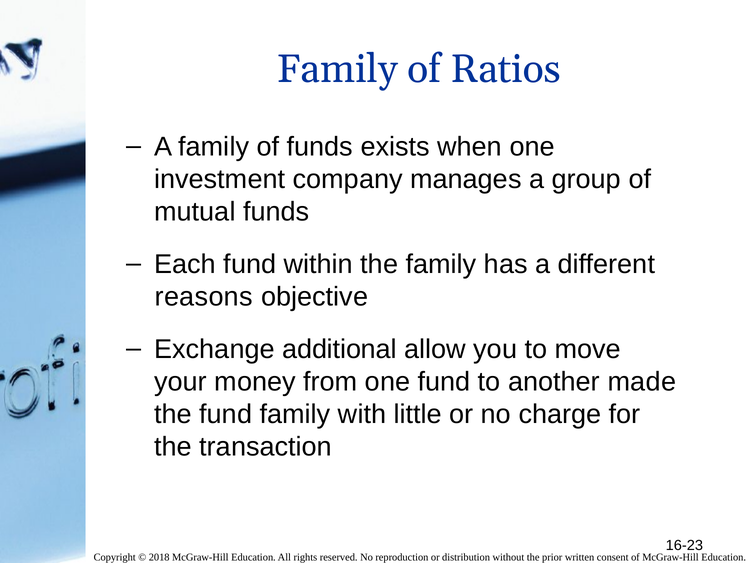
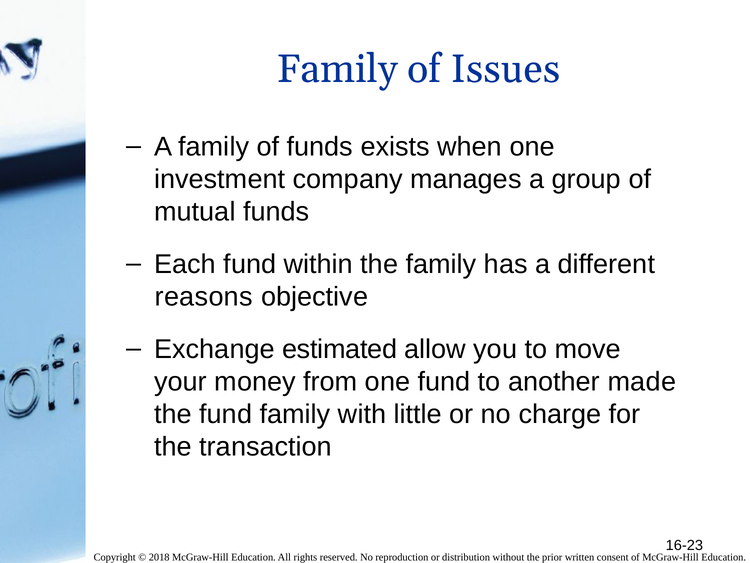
Ratios: Ratios -> Issues (506, 69)
additional: additional -> estimated (340, 349)
